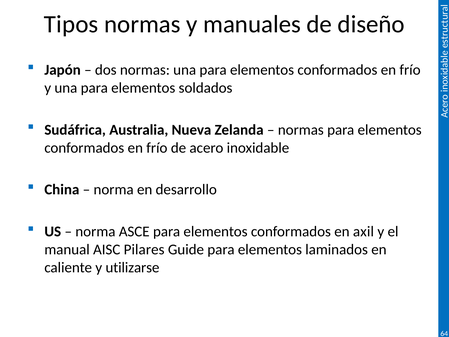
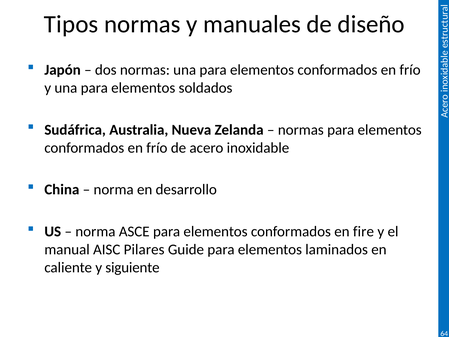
axil: axil -> fire (363, 231)
utilizarse: utilizarse -> siguiente (132, 267)
